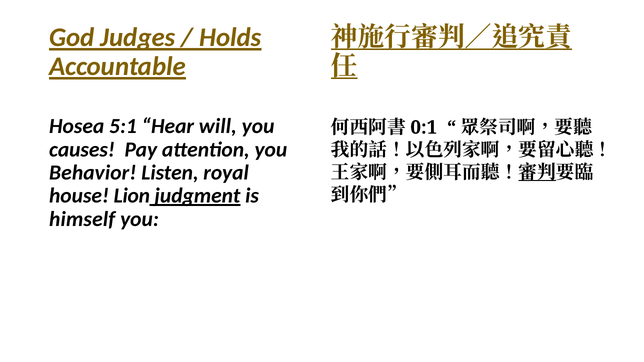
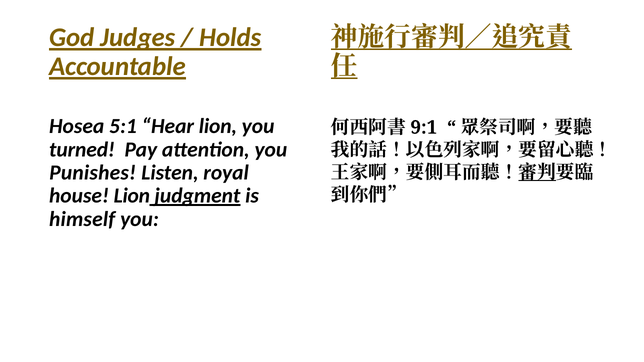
Hear will: will -> lion (218, 126)
0:1: 0:1 -> 9:1 (424, 128)
causes: causes -> turned (82, 150)
Behavior: Behavior -> Punishes (93, 173)
